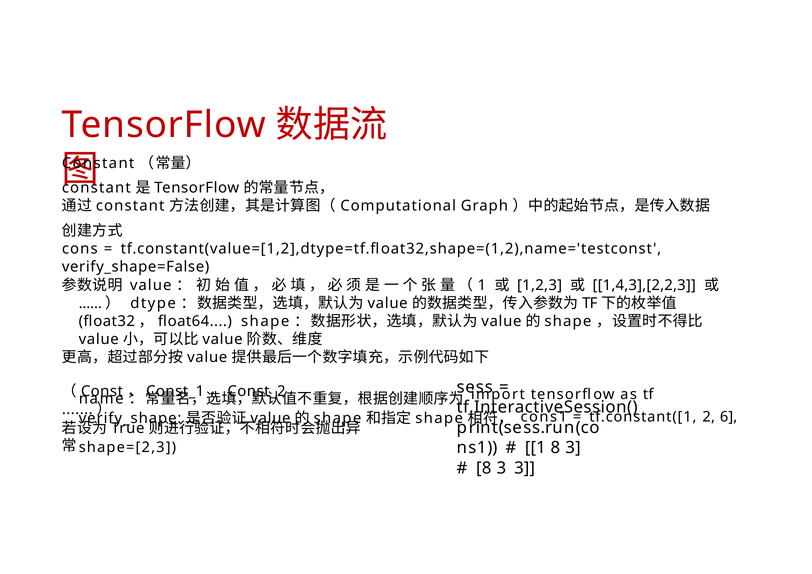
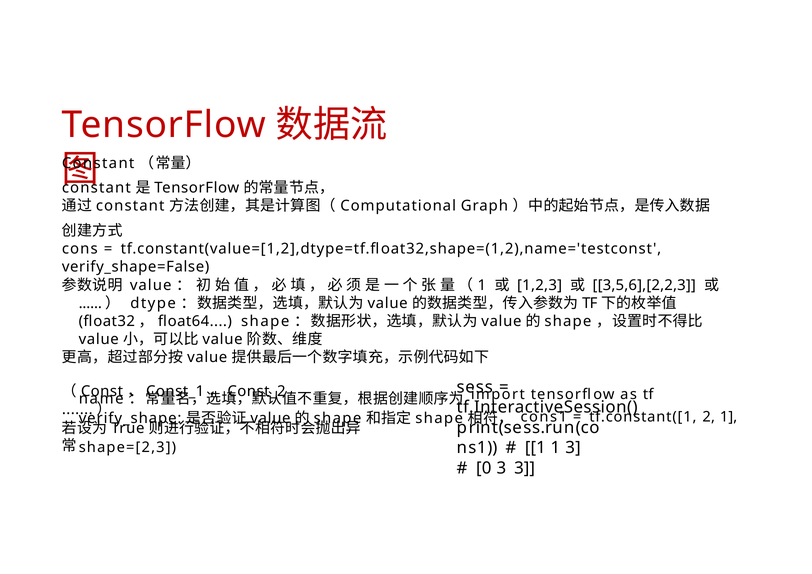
1,4,3],[2,2,3: 1,4,3],[2,2,3 -> 3,5,6],[2,2,3 (644, 285)
2 6: 6 -> 1 (729, 417)
1 8: 8 -> 1 (555, 448)
8: 8 -> 0 (484, 468)
